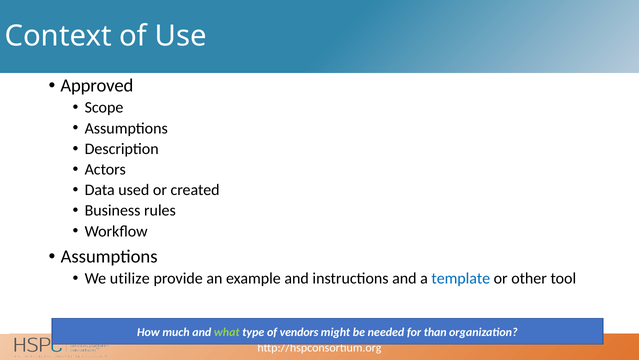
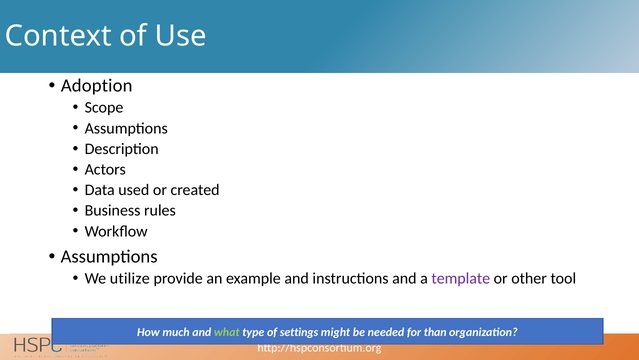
Approved: Approved -> Adoption (97, 85)
template colour: blue -> purple (461, 278)
vendors: vendors -> settings (299, 332)
